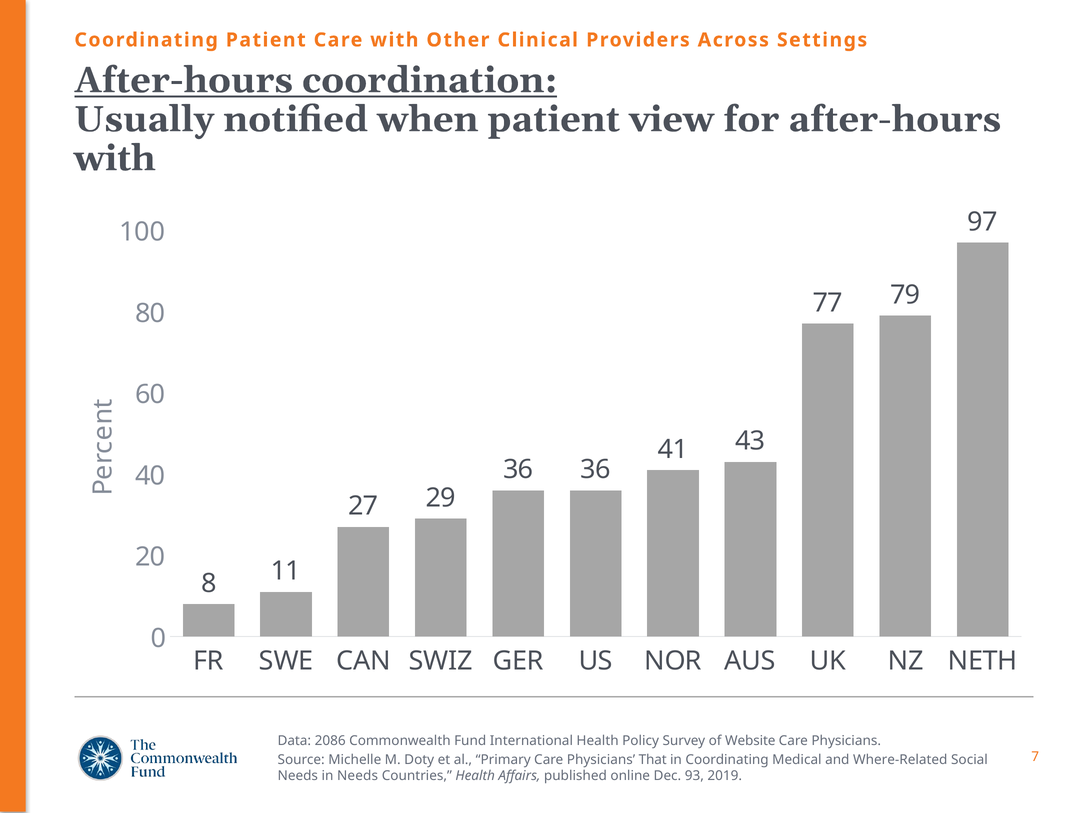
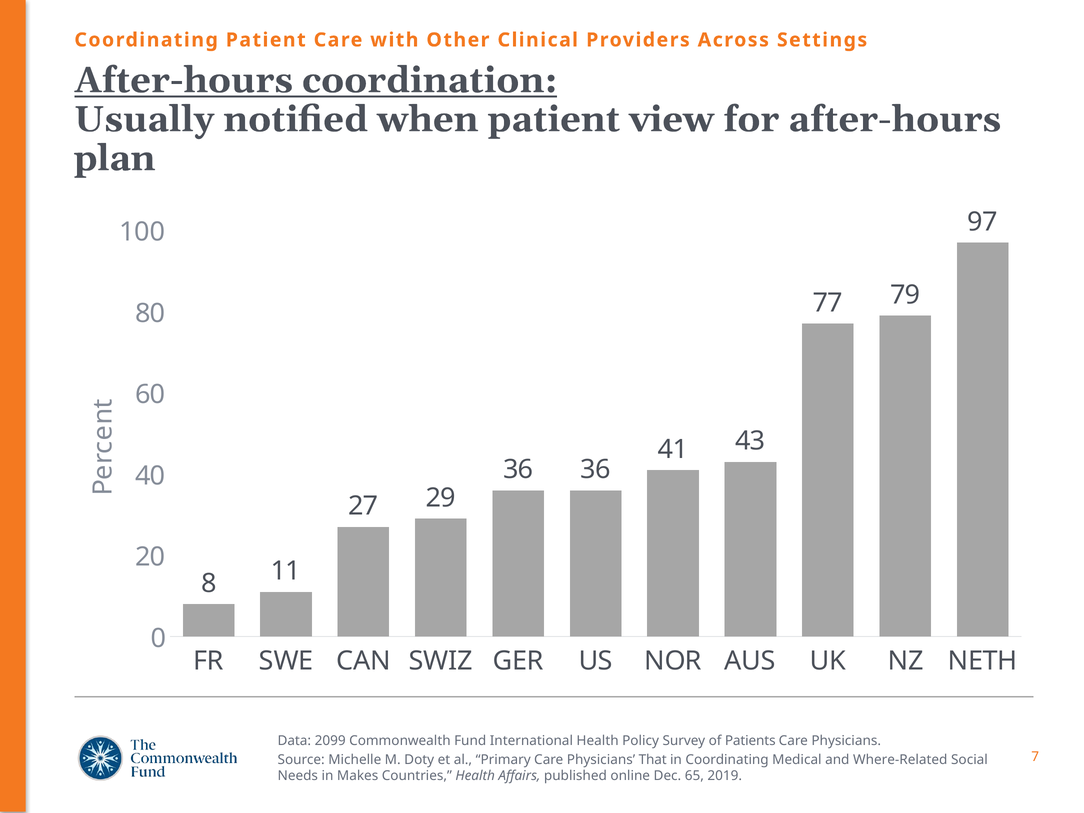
with: with -> plan (115, 158)
2086: 2086 -> 2099 (330, 741)
Website: Website -> Patients (750, 741)
in Needs: Needs -> Makes (358, 776)
93: 93 -> 65 (694, 776)
